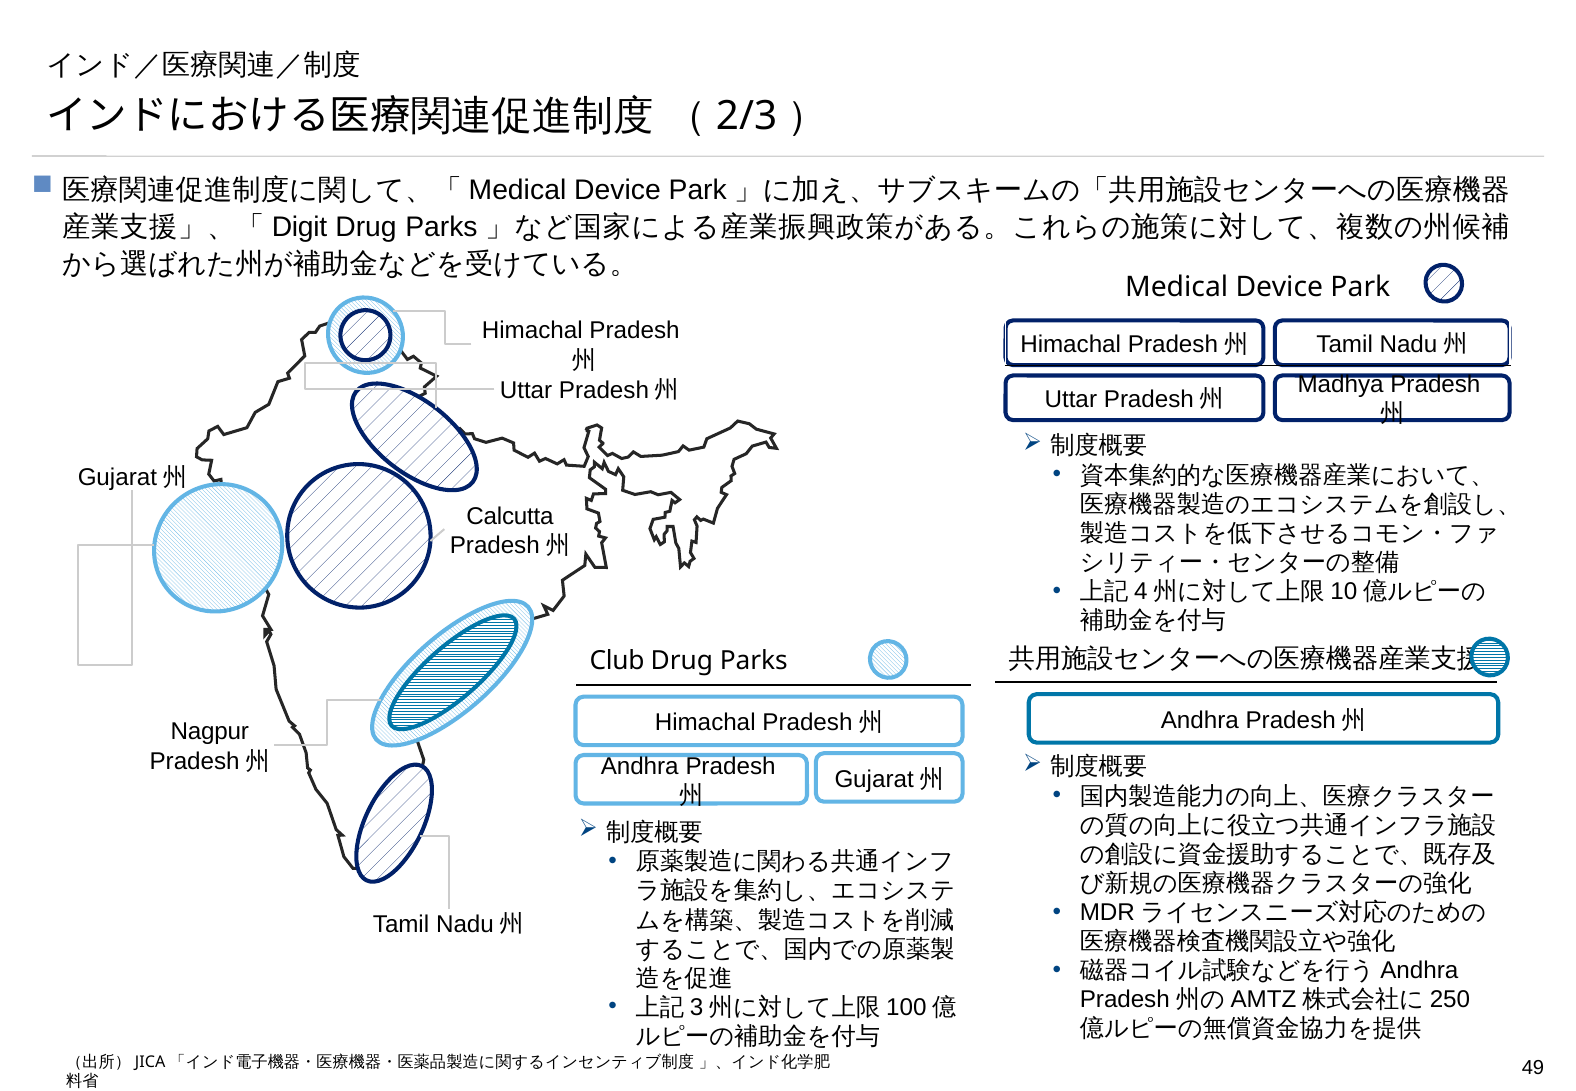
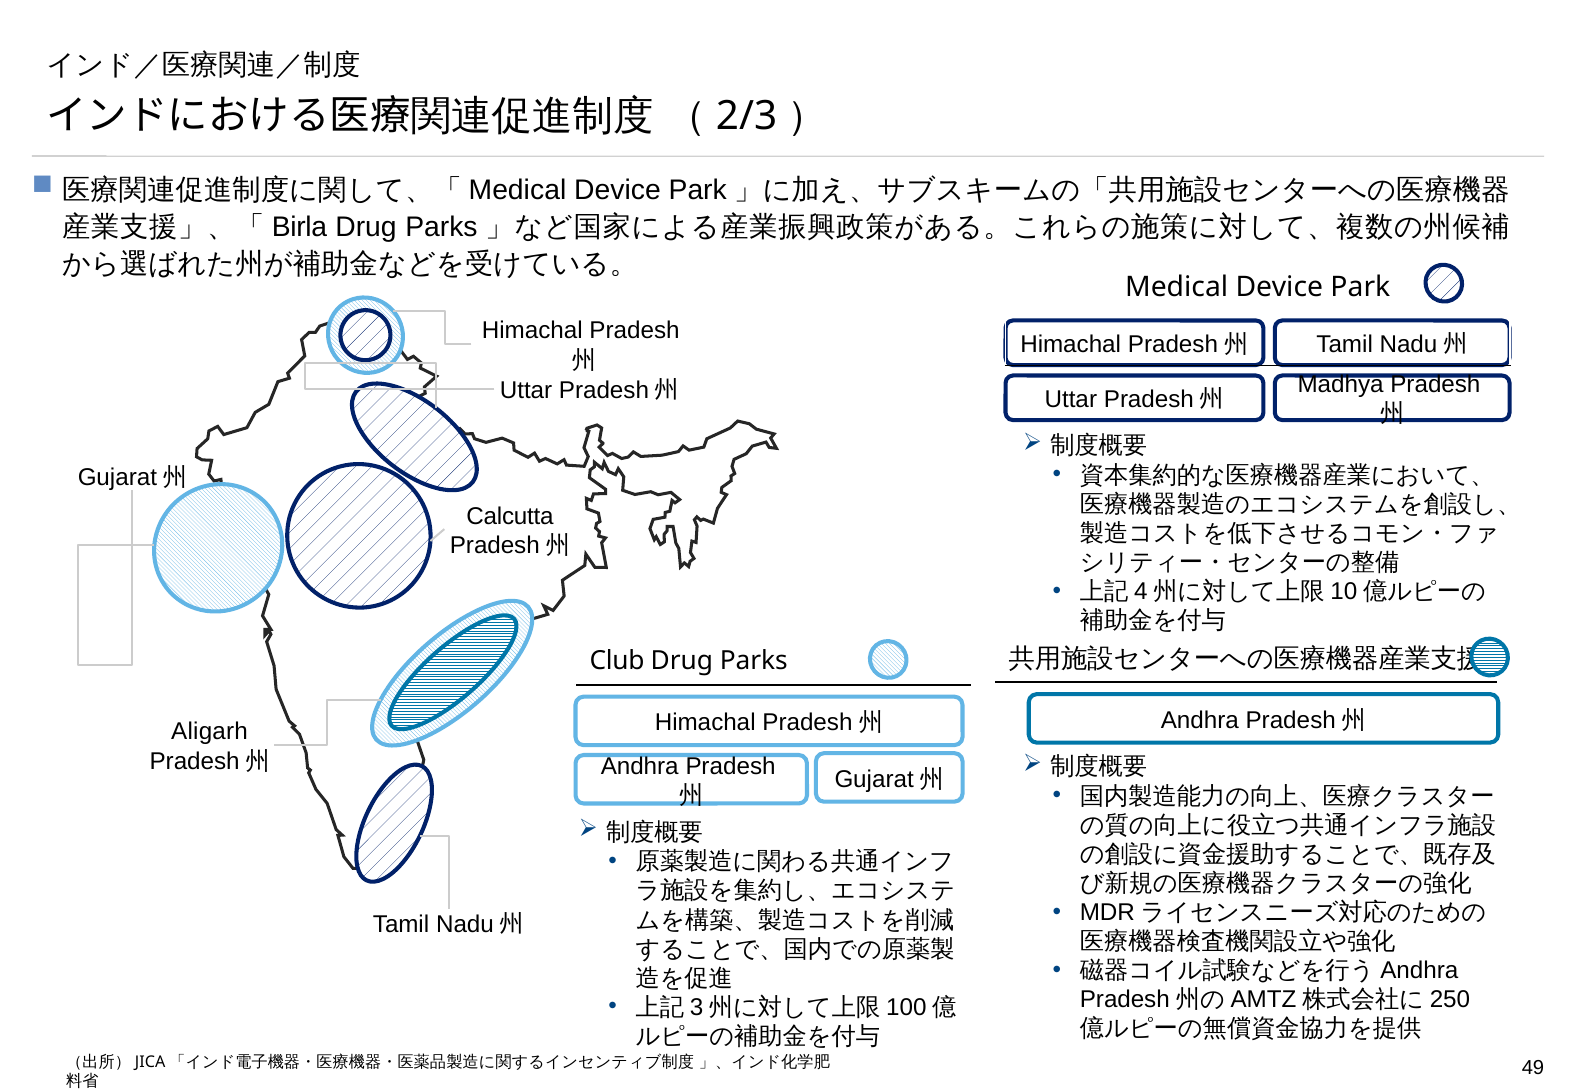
Digit: Digit -> Birla (299, 227)
Nagpur: Nagpur -> Aligarh (210, 732)
